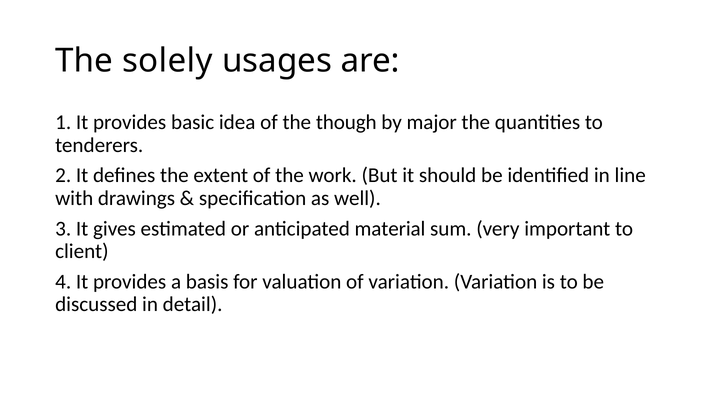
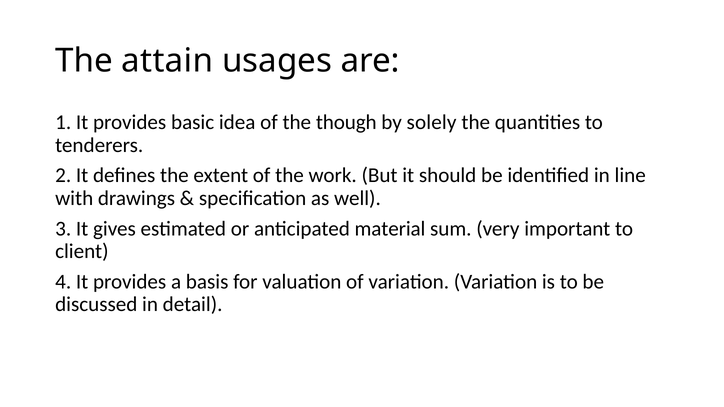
solely: solely -> attain (167, 61)
major: major -> solely (432, 122)
